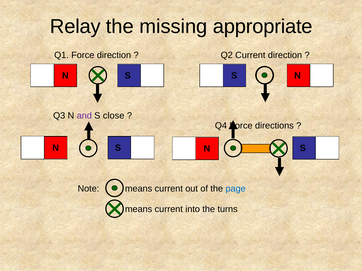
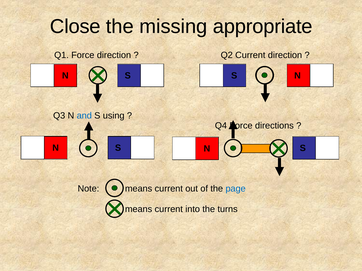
Relay: Relay -> Close (75, 26)
and colour: purple -> blue (84, 116)
close: close -> using (114, 116)
